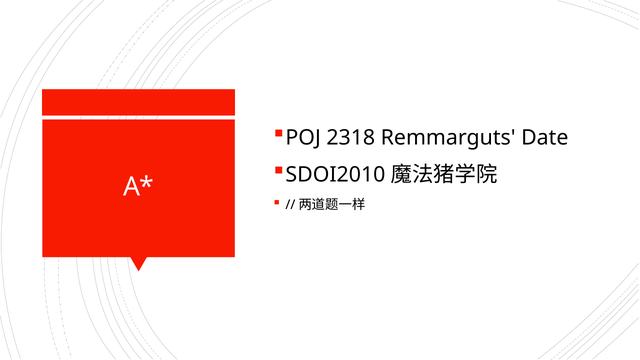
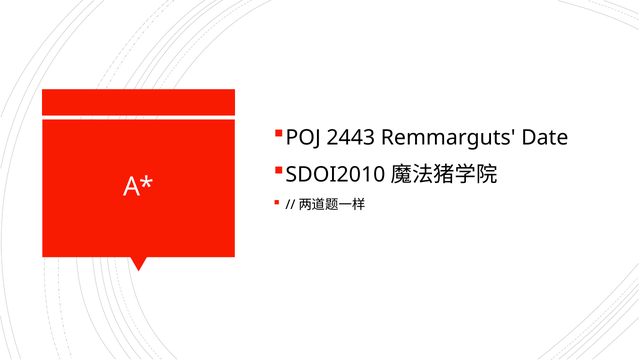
2318: 2318 -> 2443 (351, 137)
